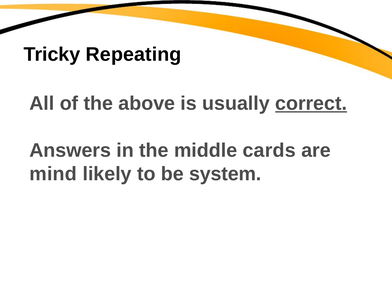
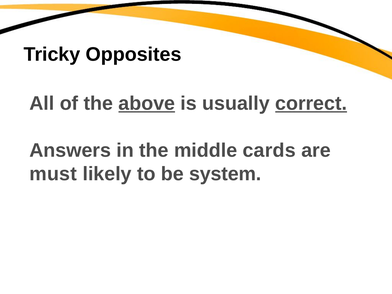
Repeating: Repeating -> Opposites (134, 54)
above underline: none -> present (147, 103)
mind: mind -> must (53, 174)
